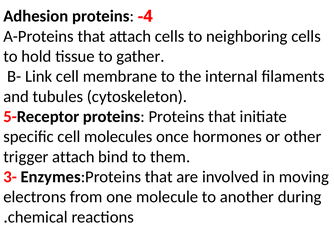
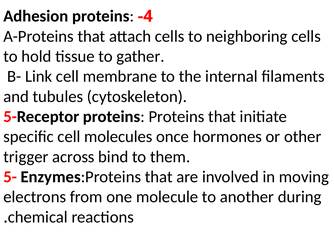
trigger attach: attach -> across (73, 156)
3-: 3- -> 5- (10, 177)
